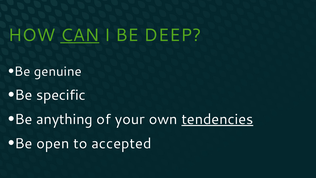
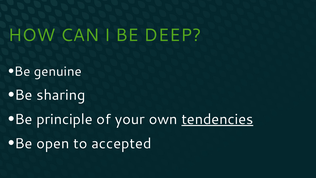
CAN underline: present -> none (80, 35)
specific: specific -> sharing (61, 95)
anything: anything -> principle (64, 119)
